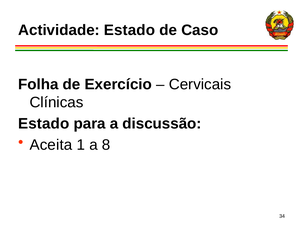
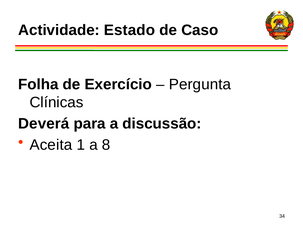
Cervicais: Cervicais -> Pergunta (200, 84)
Estado: Estado -> Deverá (44, 124)
